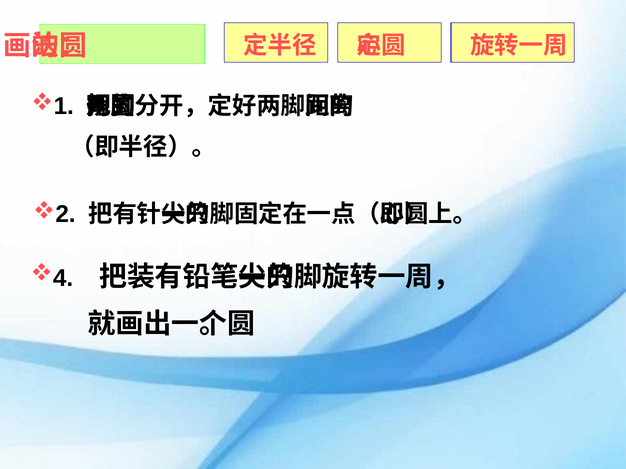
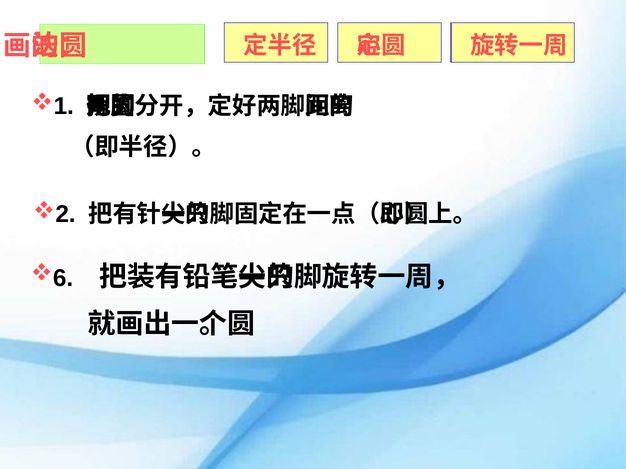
4: 4 -> 6 (63, 278)
